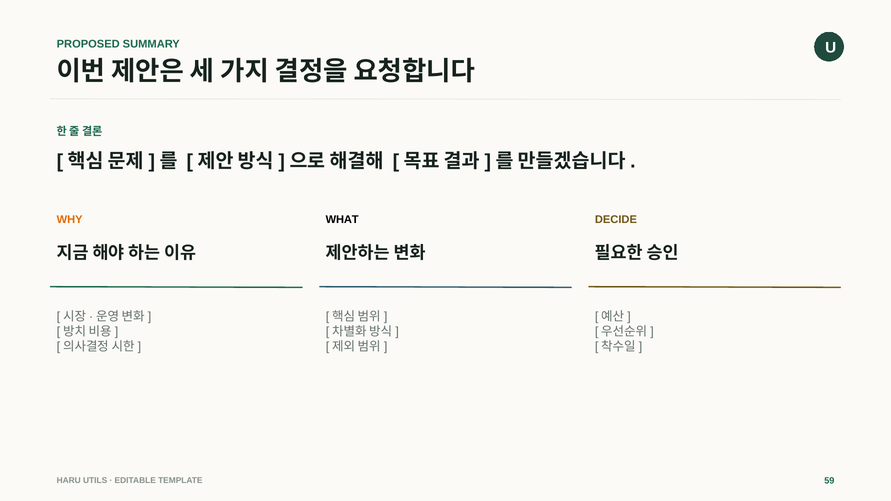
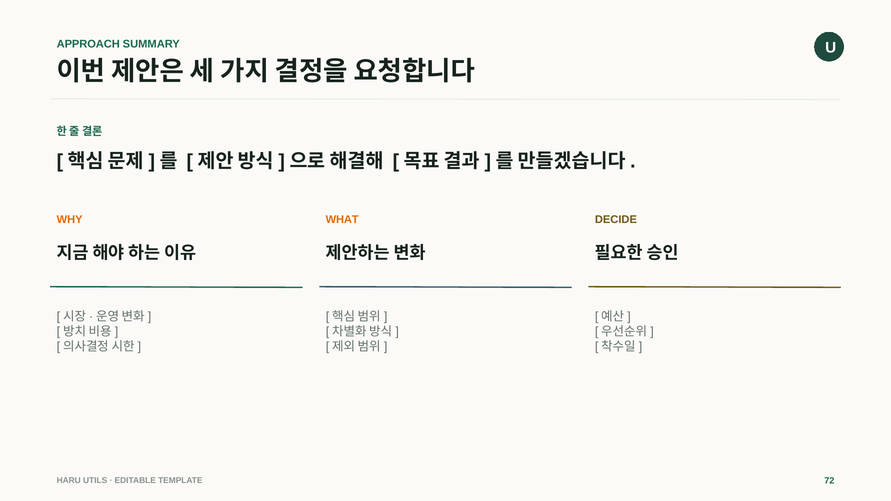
PROPOSED: PROPOSED -> APPROACH (88, 44)
WHAT colour: black -> orange (342, 220)
59: 59 -> 72 (829, 481)
